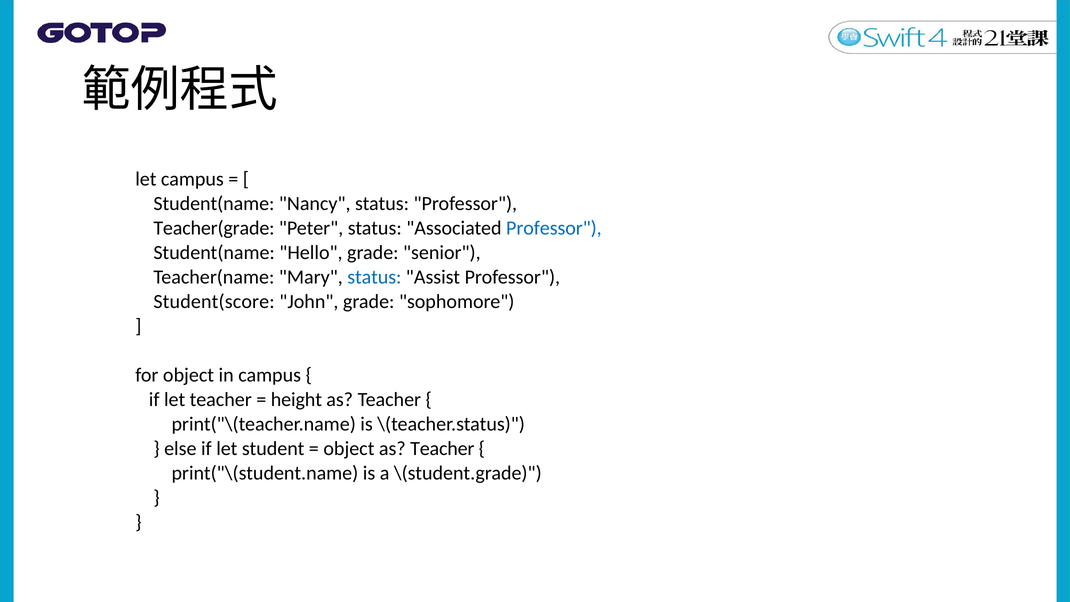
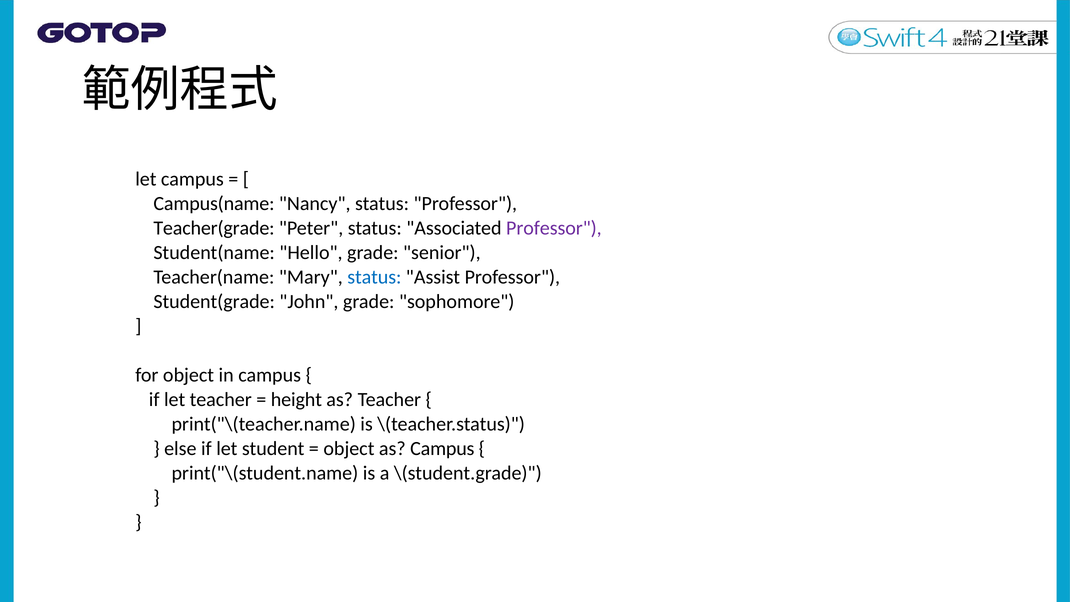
Student(name: Student(name -> Campus(name (214, 204)
Professor colour: blue -> purple (554, 228)
Student(score: Student(score -> Student(grade (214, 302)
object as Teacher: Teacher -> Campus (442, 449)
